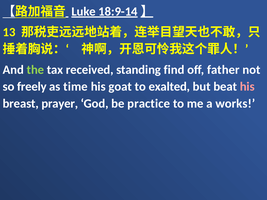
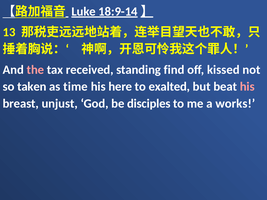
the colour: light green -> pink (35, 70)
father: father -> kissed (223, 70)
freely: freely -> taken (32, 87)
goat: goat -> here (120, 87)
prayer: prayer -> unjust (60, 104)
practice: practice -> disciples (149, 104)
